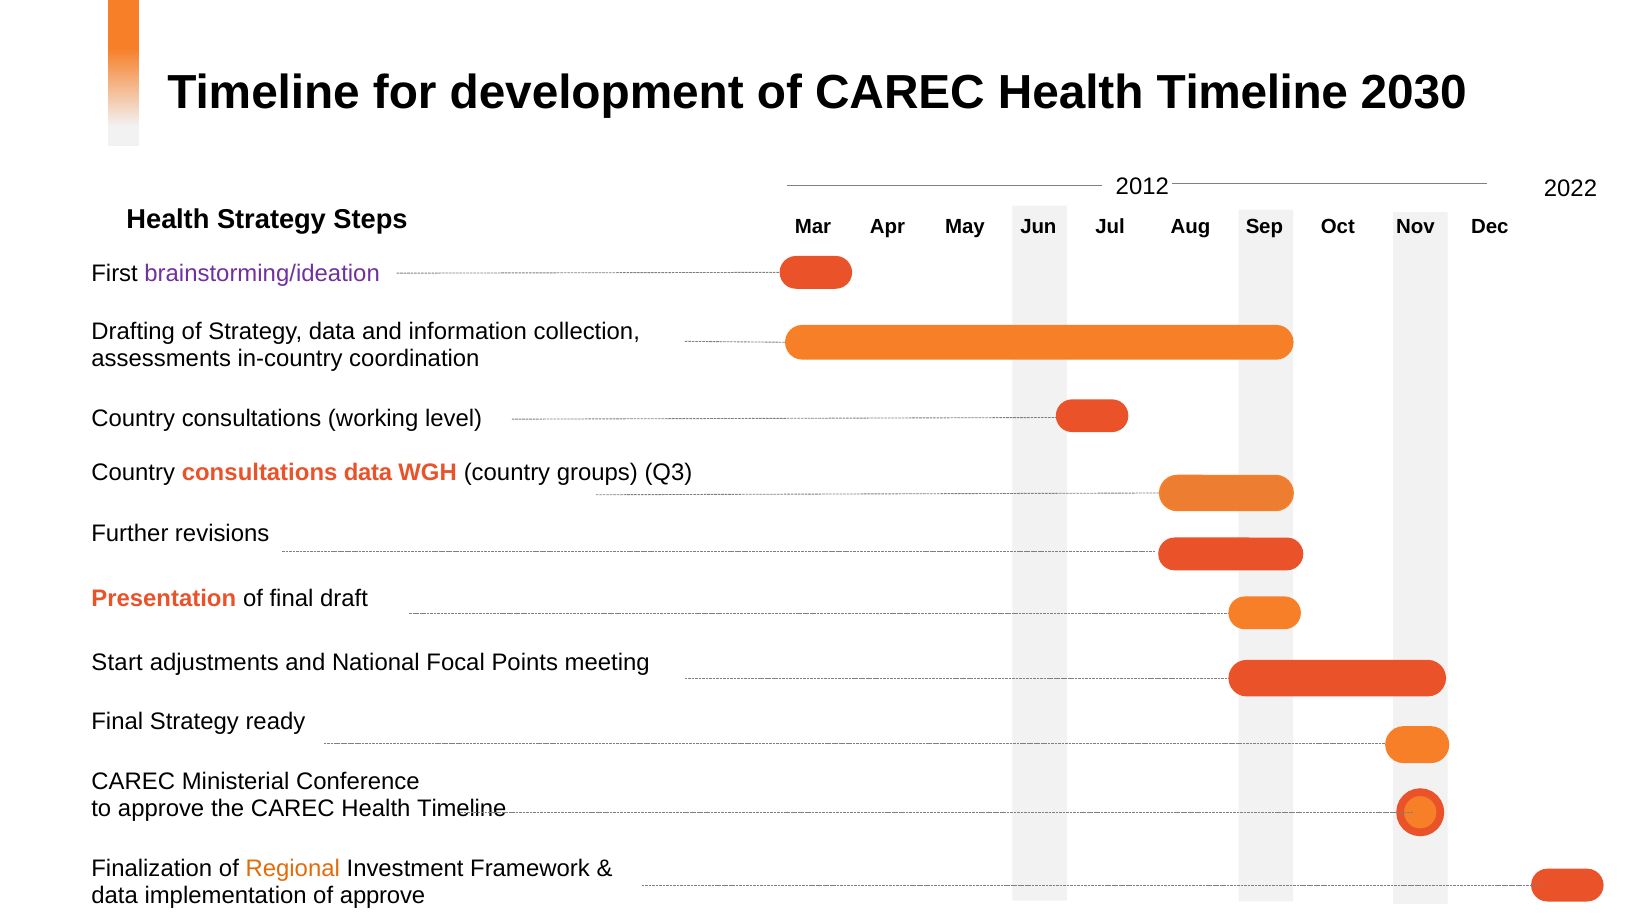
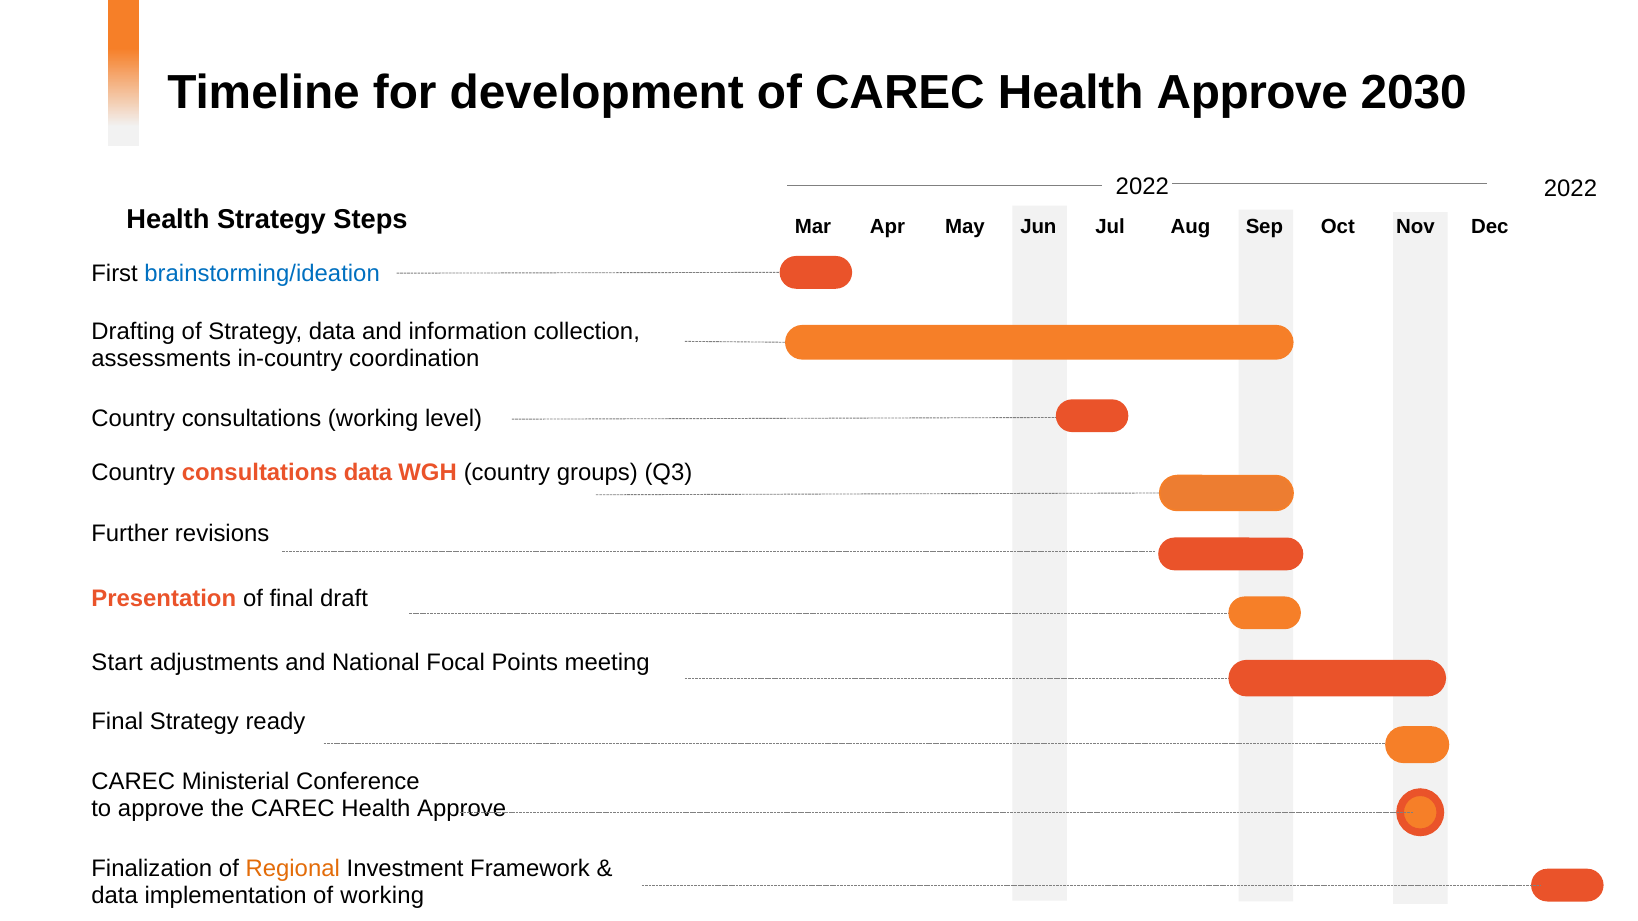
of CAREC Health Timeline: Timeline -> Approve (1252, 93)
2012: 2012 -> 2022 (1142, 186)
brainstorming/ideation colour: purple -> blue (262, 273)
the CAREC Health Timeline: Timeline -> Approve (462, 809)
of approve: approve -> working (382, 896)
